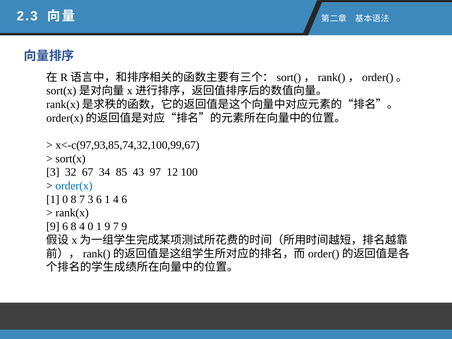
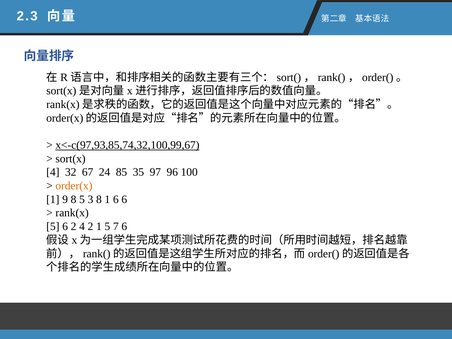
x<-c(97,93,85,74,32,100,99,67 underline: none -> present (127, 145)
3: 3 -> 4 (53, 172)
34: 34 -> 24 (105, 172)
43: 43 -> 35 (138, 172)
12: 12 -> 96 (172, 172)
order(x colour: blue -> orange (74, 186)
1 0: 0 -> 9 (65, 199)
8 7: 7 -> 5 (82, 199)
3 6: 6 -> 8 (99, 199)
1 4: 4 -> 6 (116, 199)
9: 9 -> 5 (53, 226)
6 8: 8 -> 2 (74, 226)
4 0: 0 -> 2 (90, 226)
1 9: 9 -> 5 (107, 226)
7 9: 9 -> 6 (124, 226)
